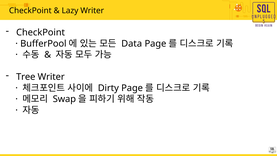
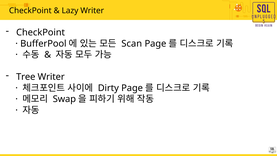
Data: Data -> Scan (132, 44)
